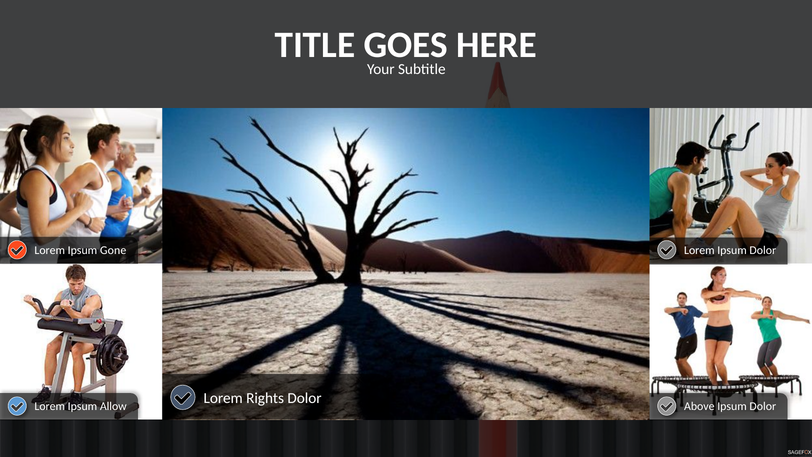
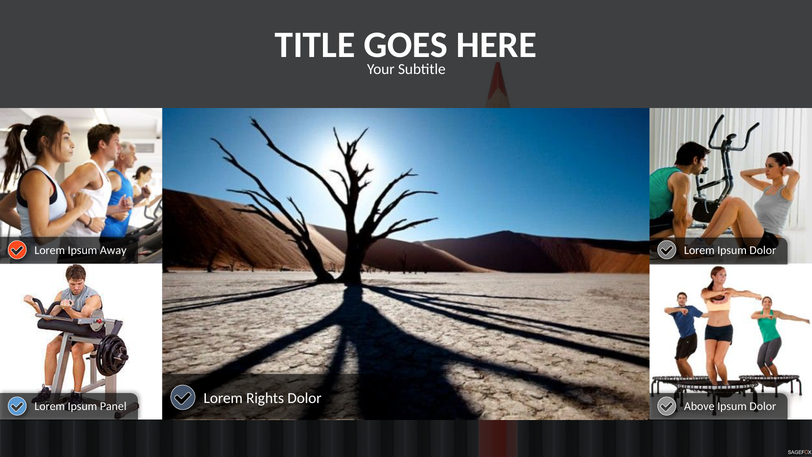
Gone: Gone -> Away (113, 250)
Allow: Allow -> Panel (113, 406)
